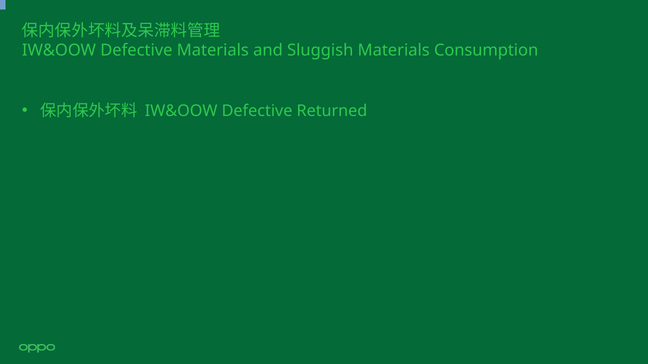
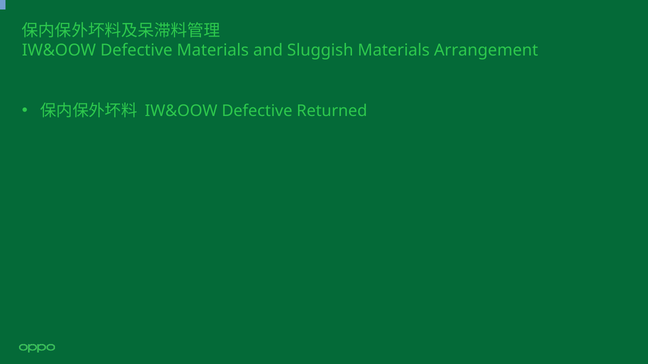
Consumption: Consumption -> Arrangement (486, 51)
